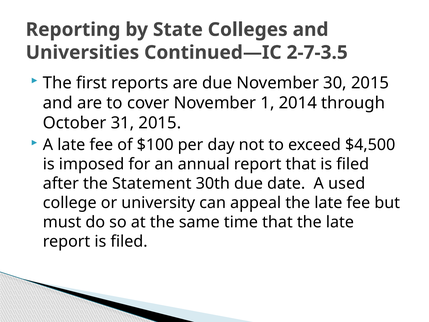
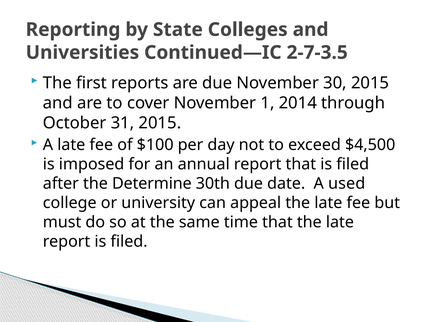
Statement: Statement -> Determine (152, 184)
